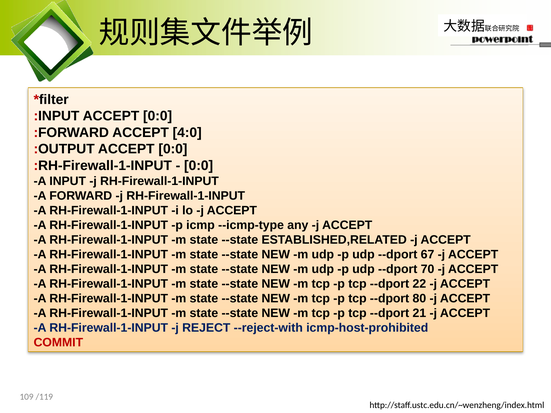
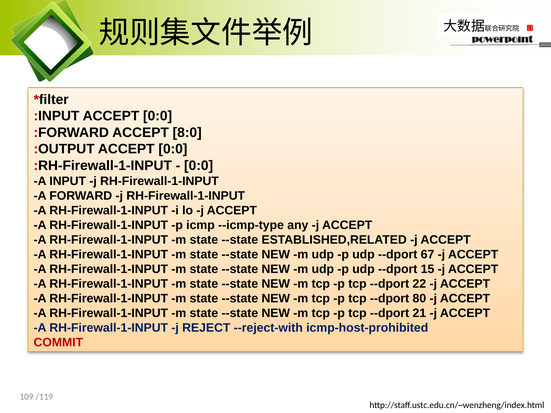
4:0: 4:0 -> 8:0 (187, 133)
70: 70 -> 15 (428, 269)
